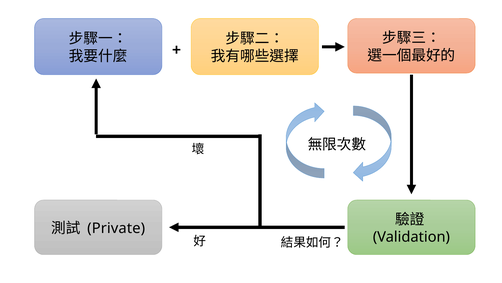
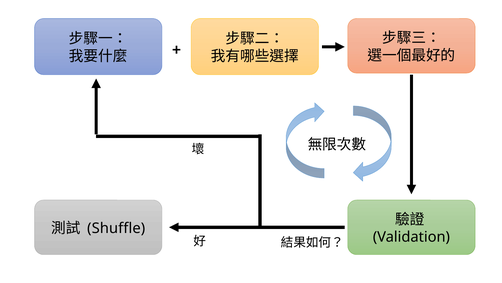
Private: Private -> Shuffle (116, 228)
